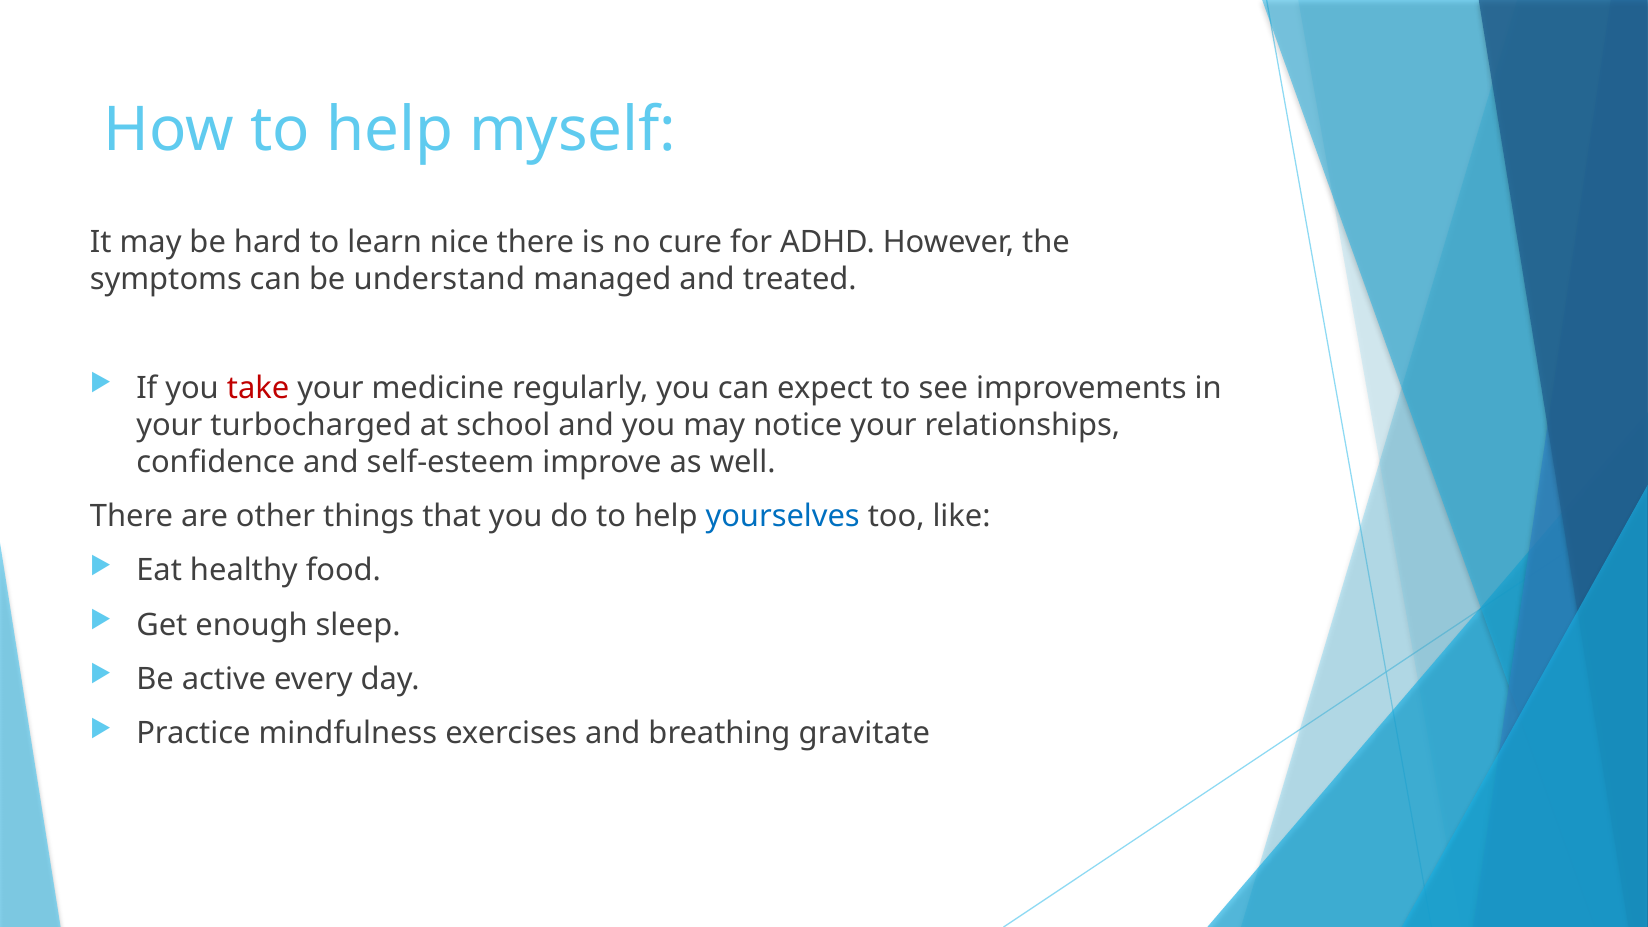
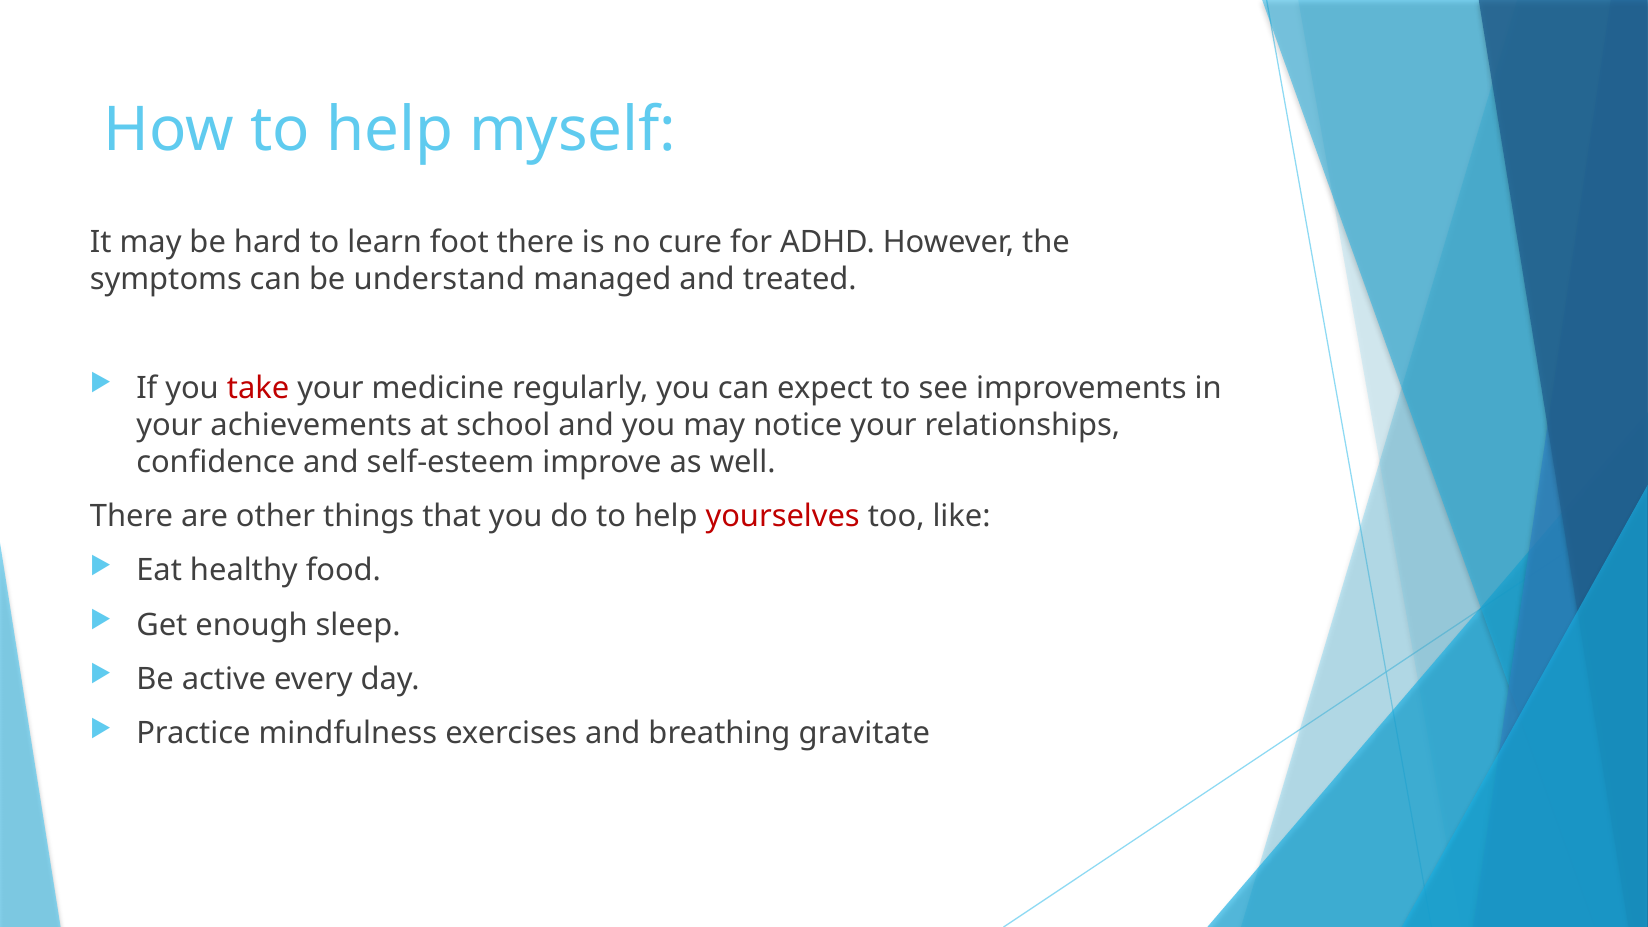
nice: nice -> foot (459, 242)
turbocharged: turbocharged -> achievements (311, 425)
yourselves colour: blue -> red (783, 516)
